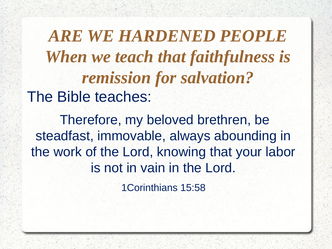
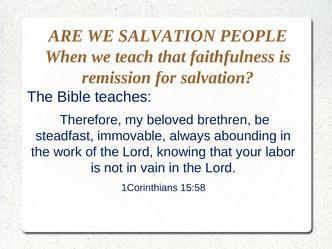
WE HARDENED: HARDENED -> SALVATION (167, 36)
